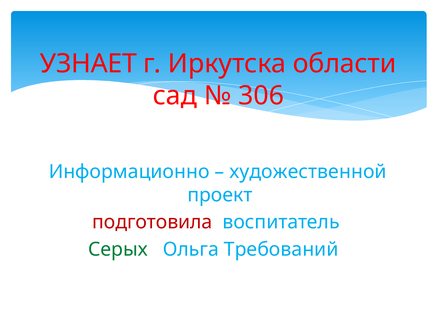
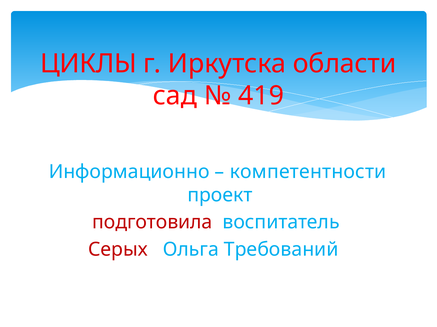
УЗНАЕТ: УЗНАЕТ -> ЦИКЛЫ (89, 64)
306: 306 -> 419 (261, 96)
художественной: художественной -> компетентности (308, 172)
Серых colour: green -> red (118, 250)
